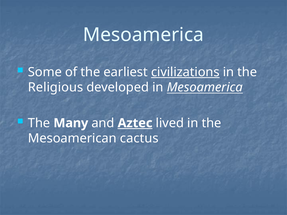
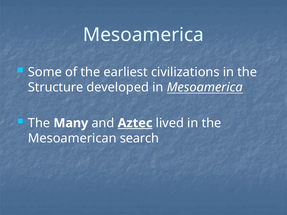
civilizations underline: present -> none (185, 72)
Religious: Religious -> Structure (56, 87)
cactus: cactus -> search (139, 139)
